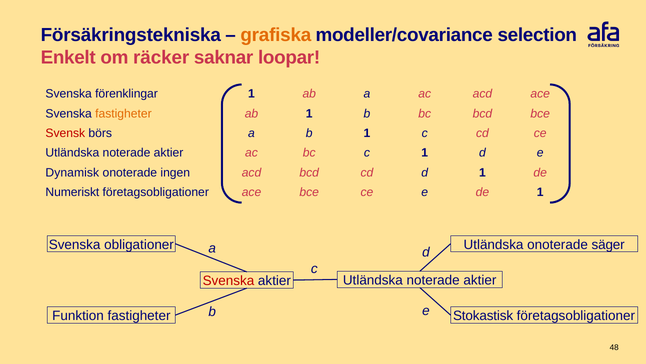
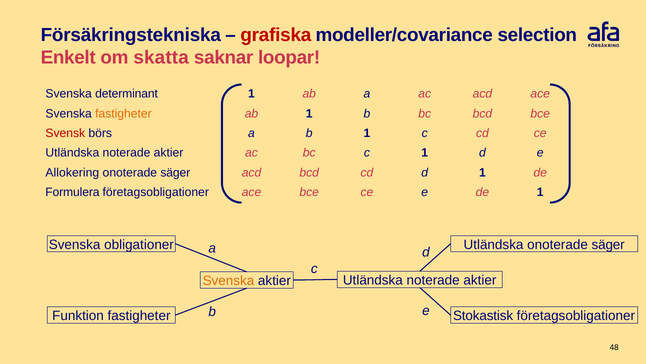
grafiska colour: orange -> red (276, 35)
räcker: räcker -> skatta (161, 58)
förenklingar: förenklingar -> determinant (127, 94)
Dynamisk: Dynamisk -> Allokering (72, 172)
ingen: ingen -> säger (175, 172)
Numeriskt: Numeriskt -> Formulera (72, 192)
Svenska colour: red -> orange (228, 280)
